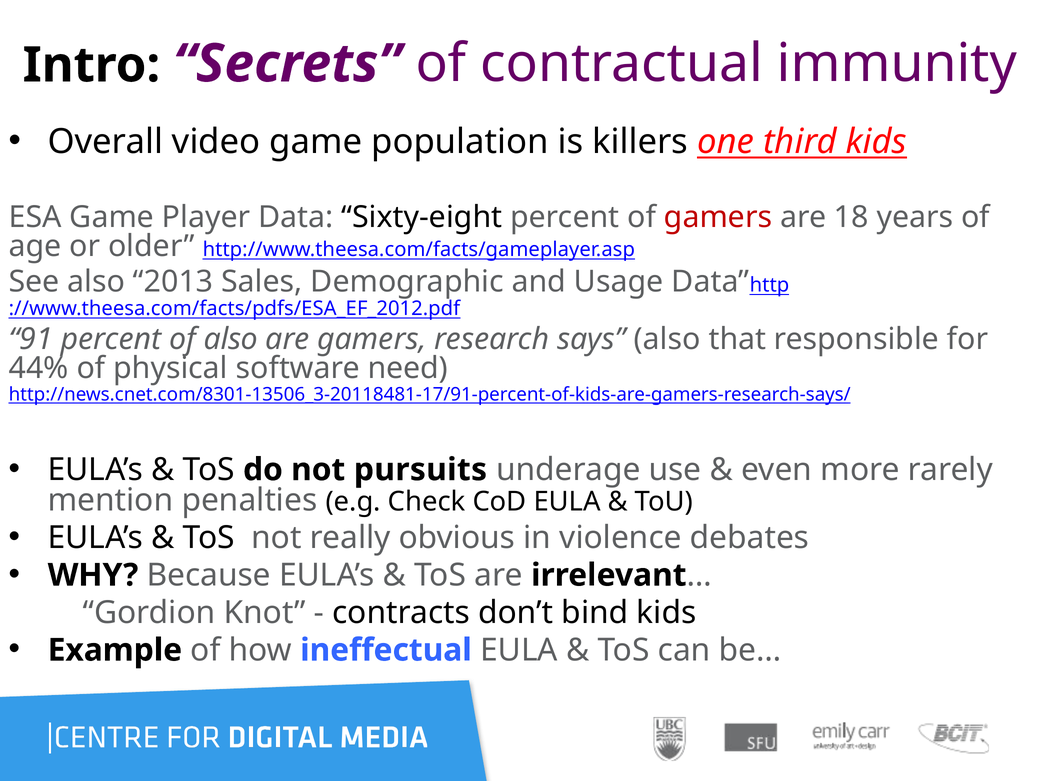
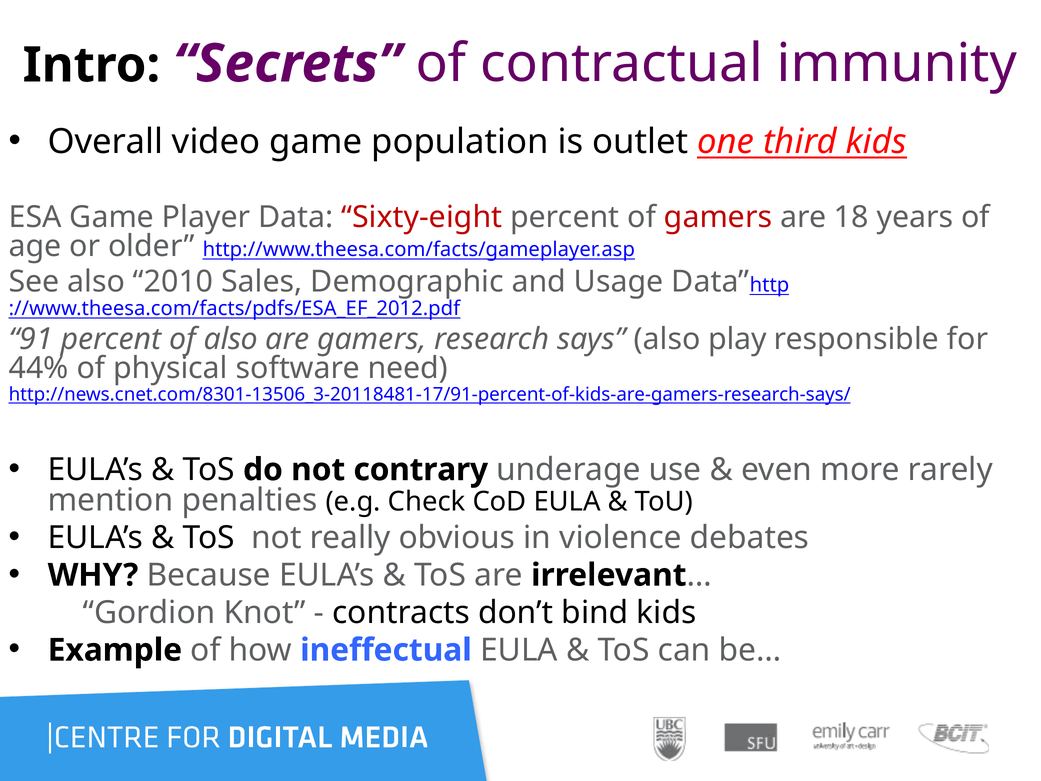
killers: killers -> outlet (640, 142)
Sixty-eight colour: black -> red (422, 217)
2013: 2013 -> 2010 (173, 282)
that: that -> play (737, 339)
pursuits: pursuits -> contrary (421, 470)
